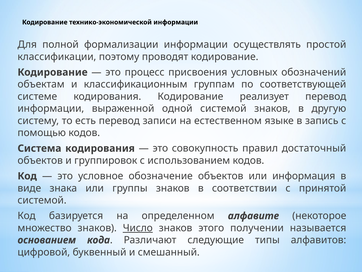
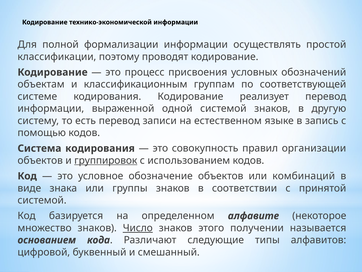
достаточный: достаточный -> организации (314, 148)
группировок underline: none -> present (106, 160)
информация: информация -> комбинаций (304, 176)
